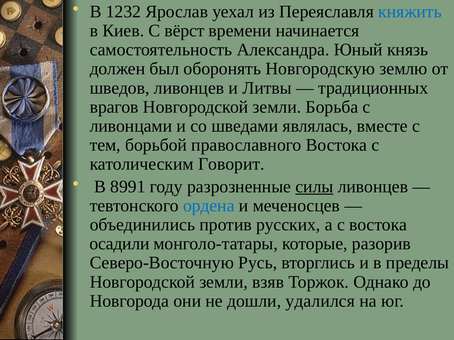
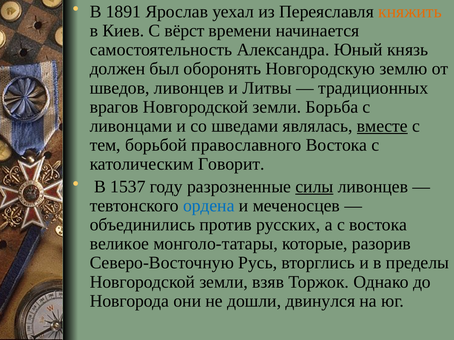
1232: 1232 -> 1891 (123, 12)
княжить colour: blue -> orange (410, 12)
вместе underline: none -> present (382, 126)
8991: 8991 -> 1537 (128, 187)
осадили: осадили -> великое (119, 244)
удалился: удалился -> двинулся (320, 301)
